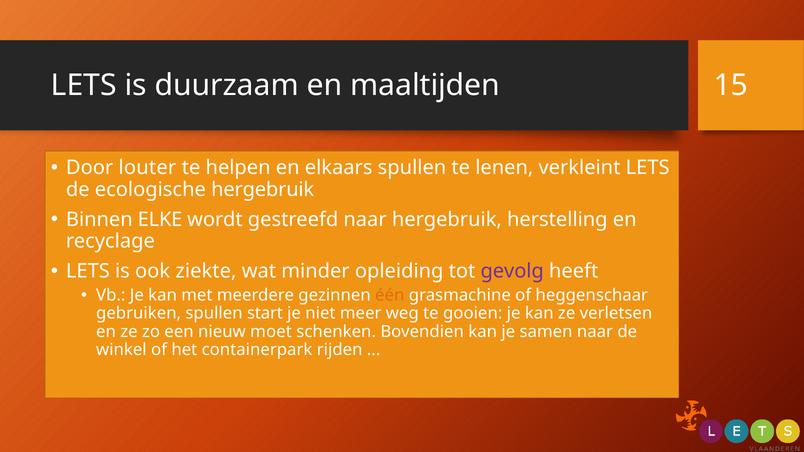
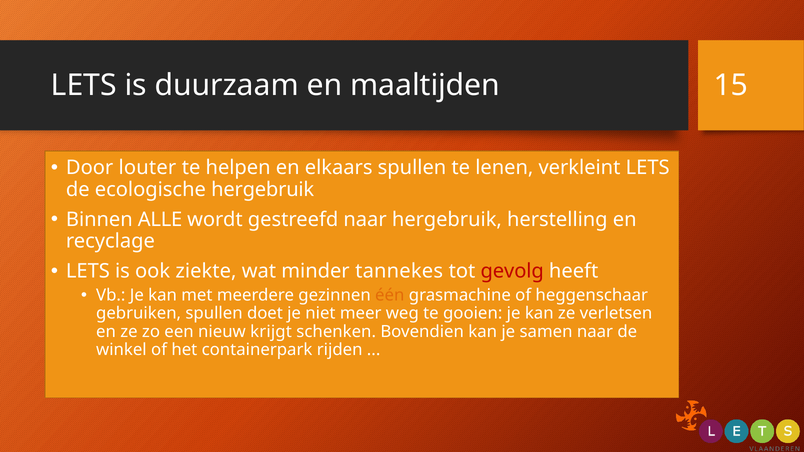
ELKE: ELKE -> ALLE (160, 220)
opleiding: opleiding -> tannekes (399, 271)
gevolg colour: purple -> red (512, 271)
start: start -> doet (265, 314)
moet: moet -> krijgt (271, 332)
